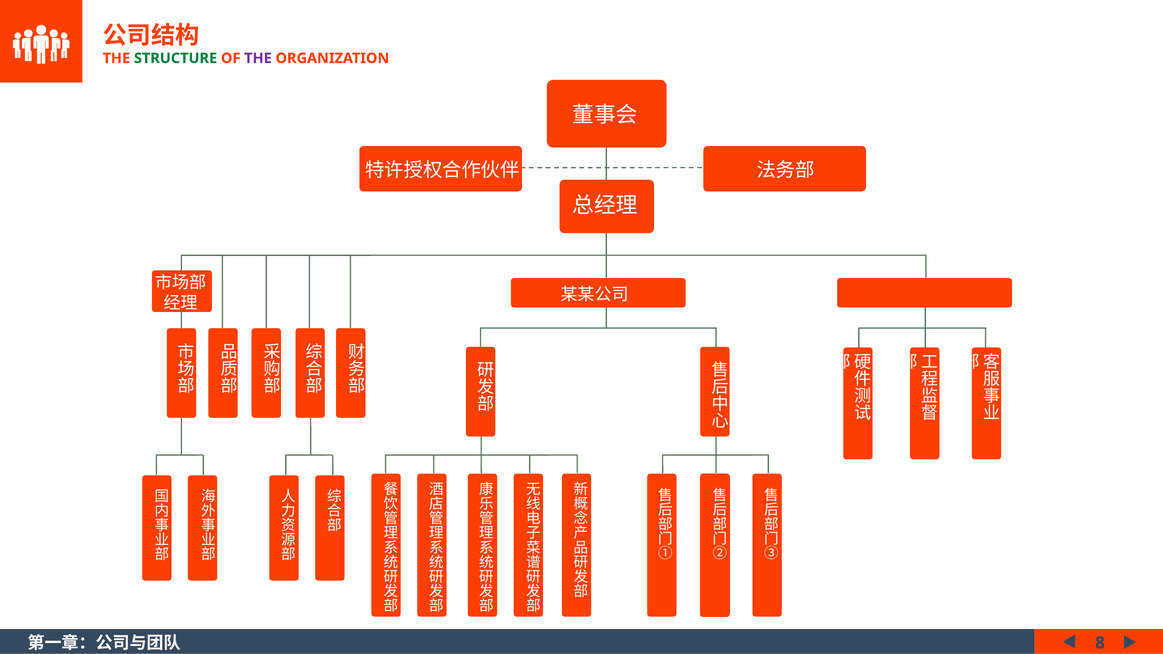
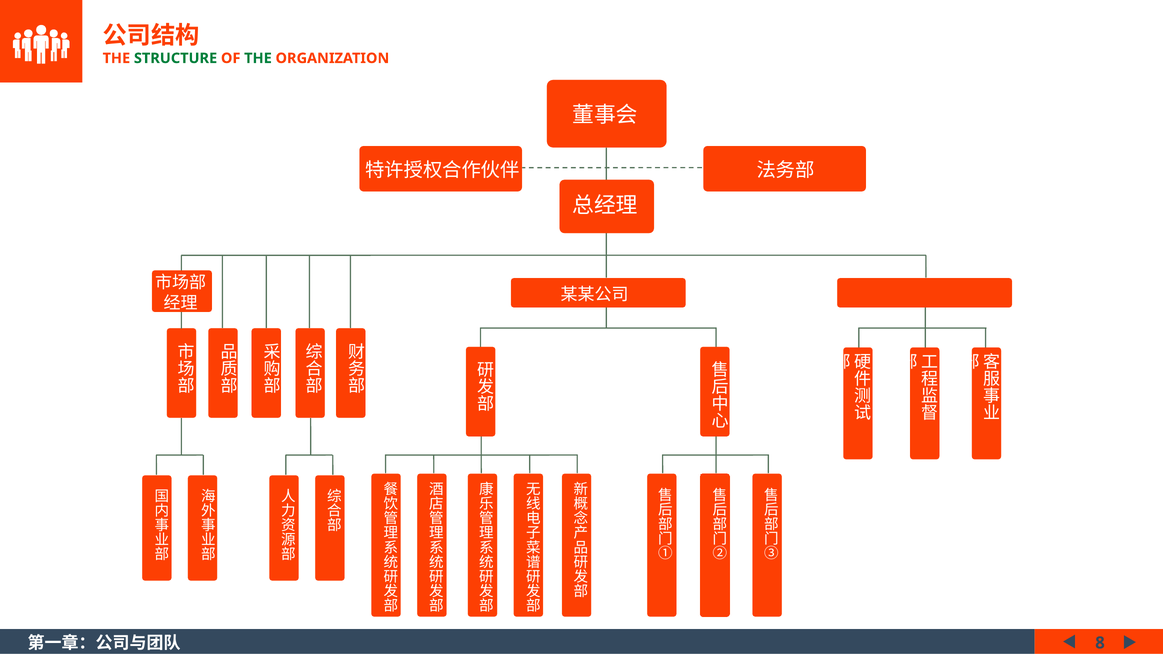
THE colour: purple -> green (258, 58)
